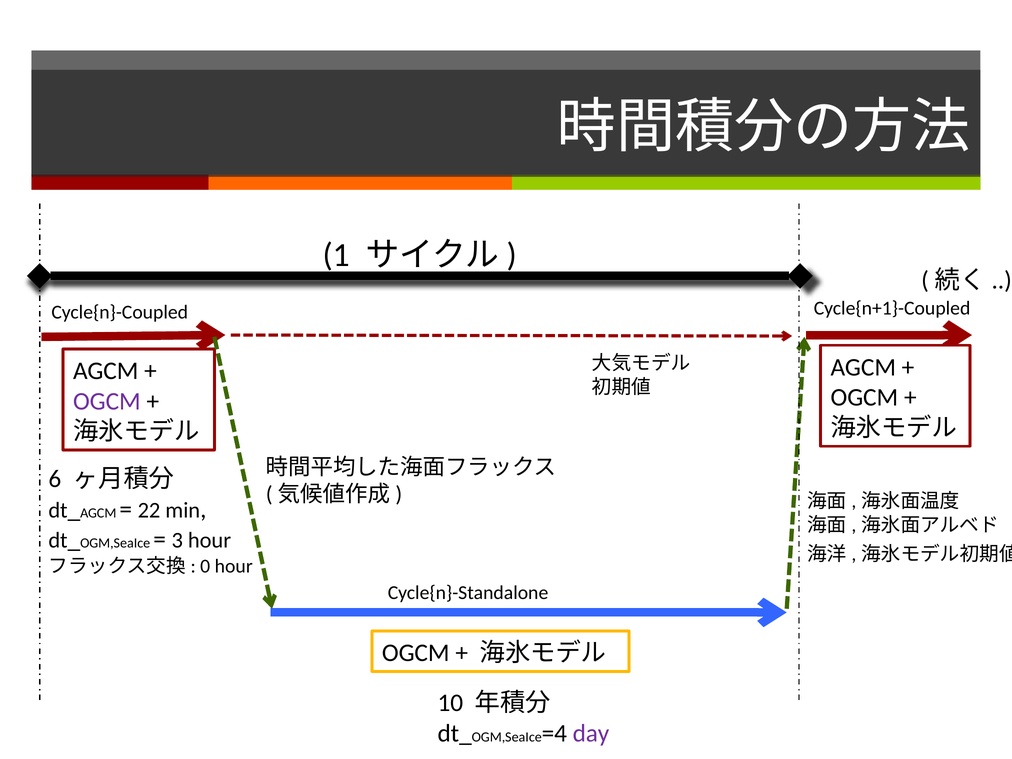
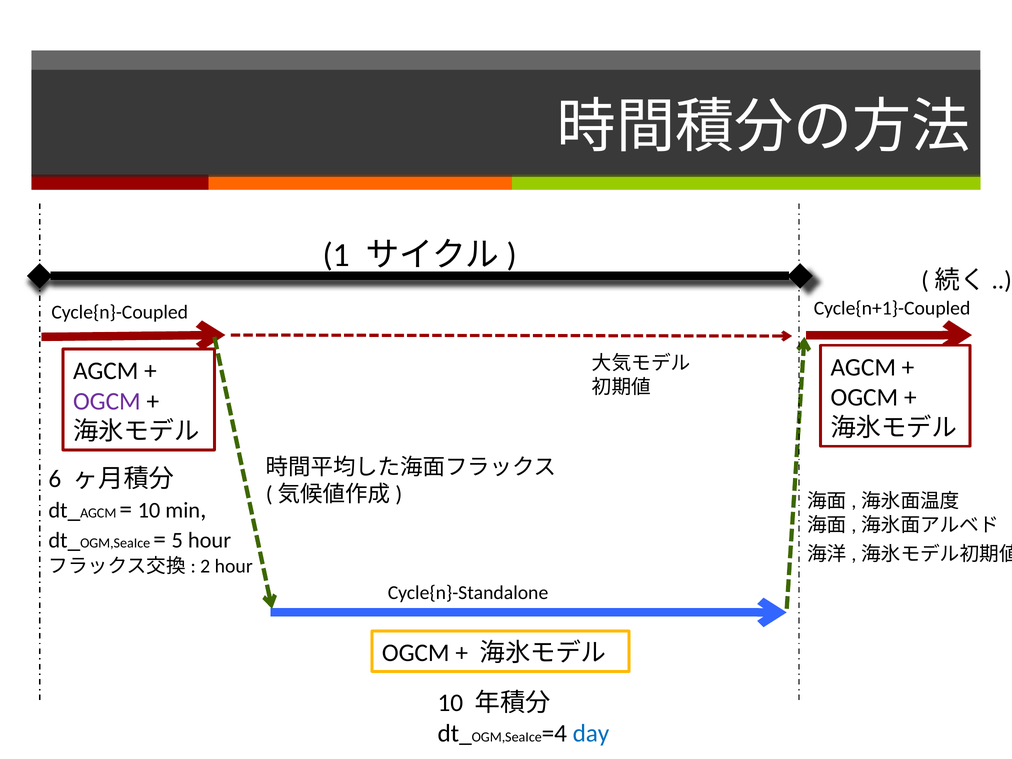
22: 22 -> 10 (149, 510)
3: 3 -> 5 (177, 541)
0: 0 -> 2 (205, 566)
day colour: purple -> blue (591, 733)
